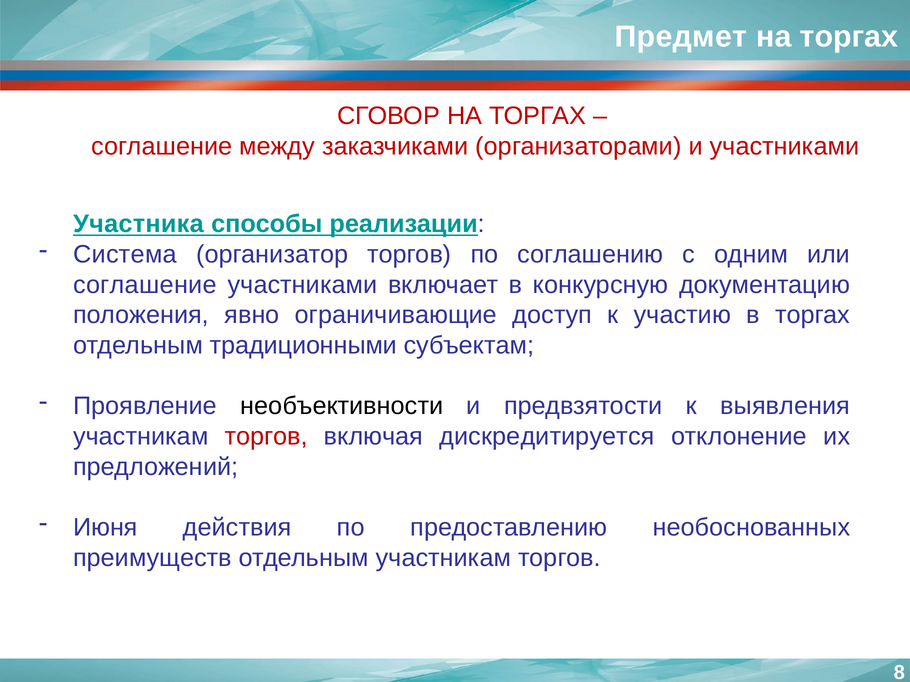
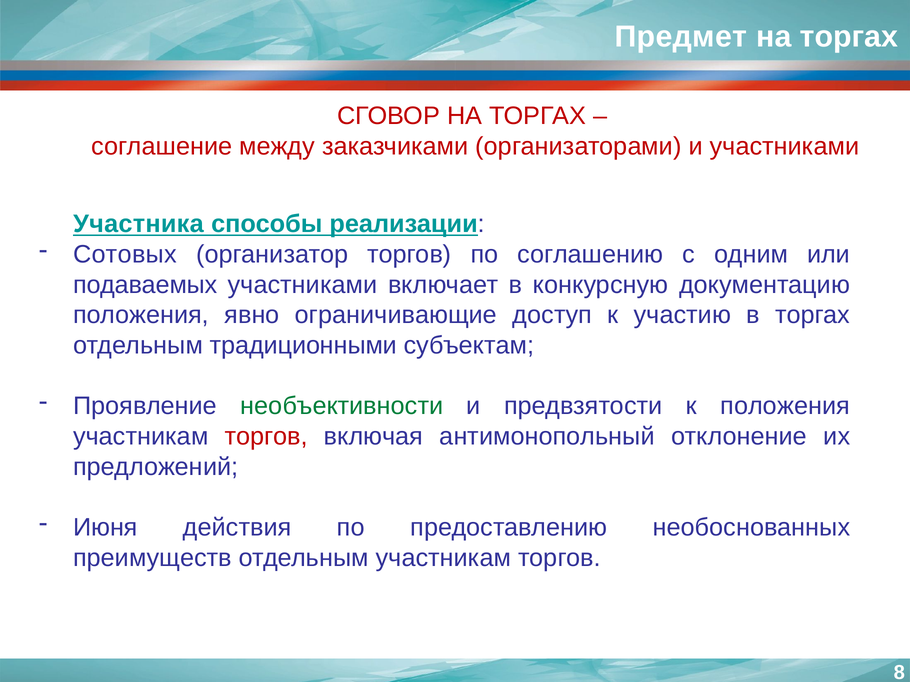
Система: Система -> Сотовых (125, 255)
соглашение: соглашение -> подаваемых (145, 285)
необъективности colour: black -> green (342, 406)
к выявления: выявления -> положения (785, 406)
дискредитируется: дискредитируется -> антимонопольный (547, 437)
